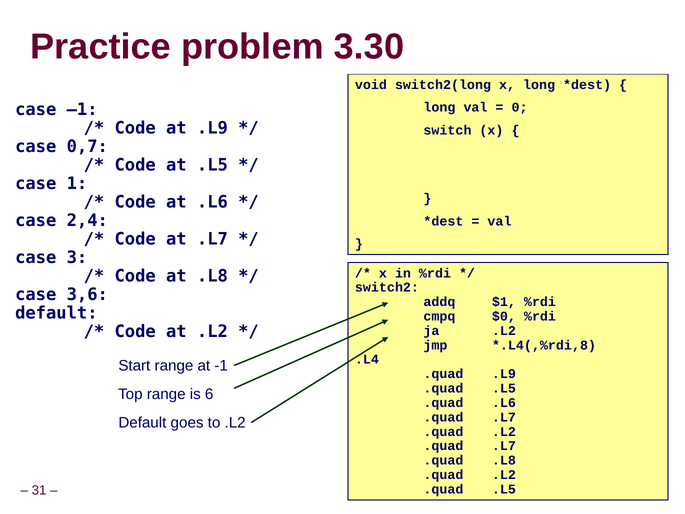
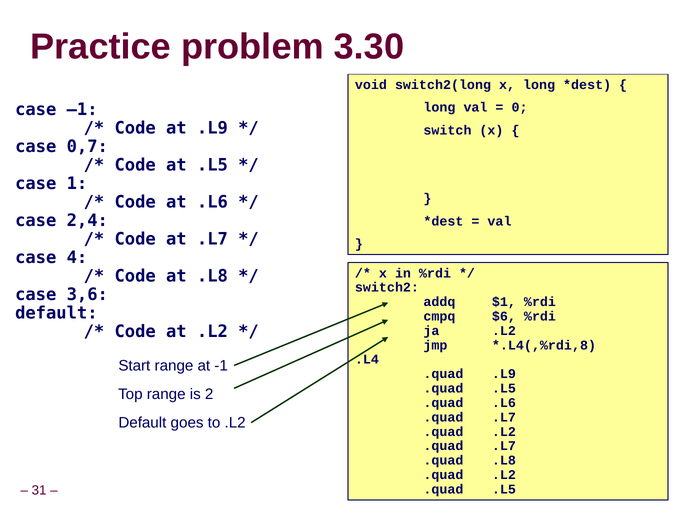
3: 3 -> 4 (77, 258)
$0: $0 -> $6 (504, 316)
6: 6 -> 2 (209, 394)
